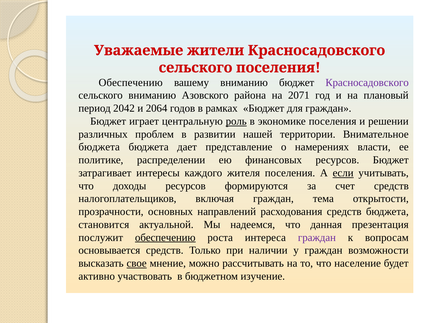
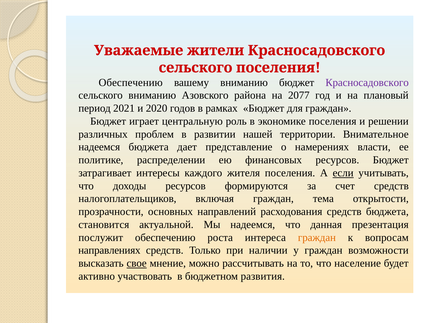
2071: 2071 -> 2077 (299, 95)
2042: 2042 -> 2021 (124, 108)
2064: 2064 -> 2020 (157, 108)
роль underline: present -> none (236, 121)
бюджета: бюджета -> надеемся (99, 147)
обеспечению underline: present -> none (165, 237)
граждан colour: purple -> orange (317, 237)
основывается: основывается -> направлениях (109, 250)
изучение: изучение -> развития (263, 276)
